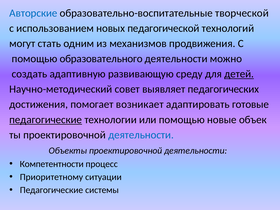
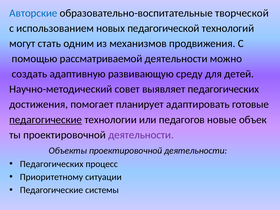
образовательного: образовательного -> рассматриваемой (101, 59)
детей underline: present -> none (239, 74)
возникает: возникает -> планирует (140, 104)
или помощью: помощью -> педагогов (182, 120)
деятельности colour: blue -> purple (141, 135)
Компетентности: Компетентности -> Педагогических (52, 164)
